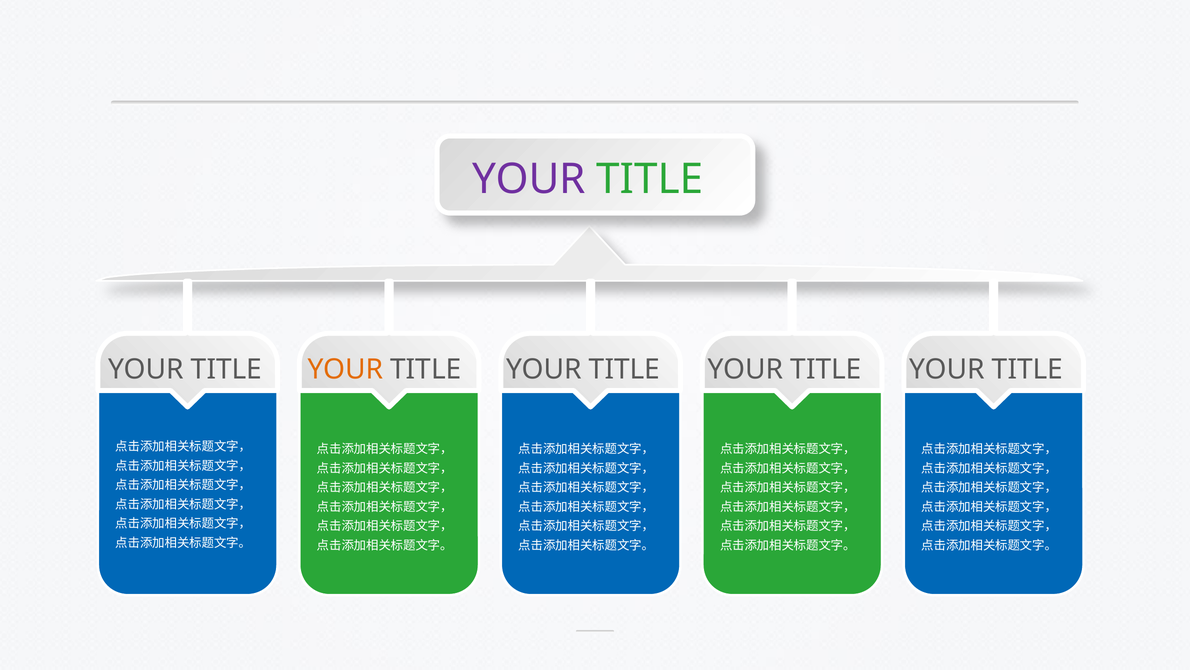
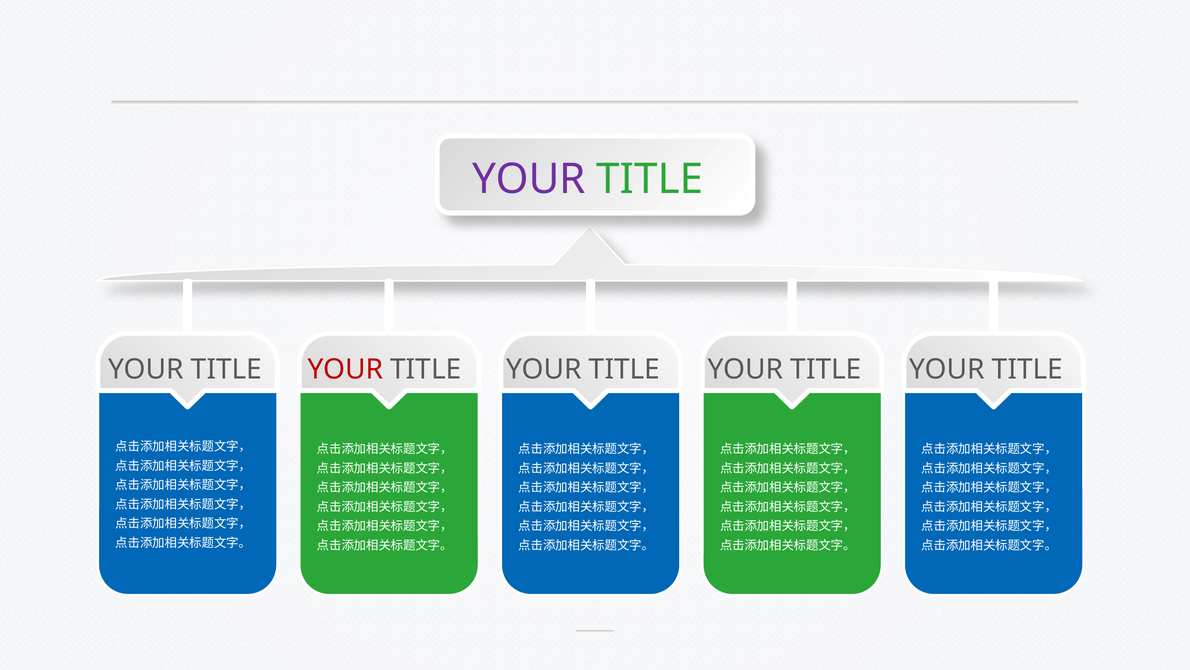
YOUR colour: orange -> red (345, 369)
